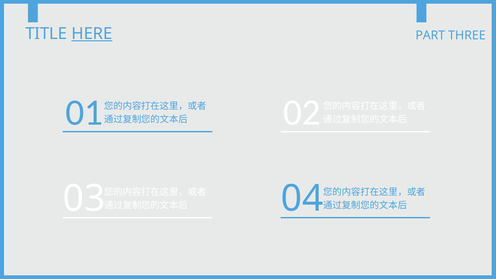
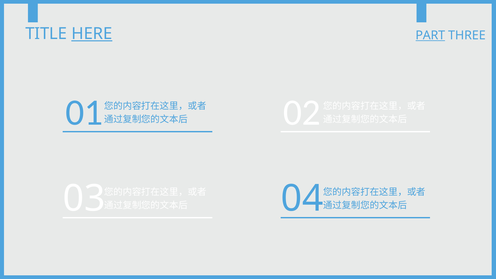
PART underline: none -> present (430, 35)
